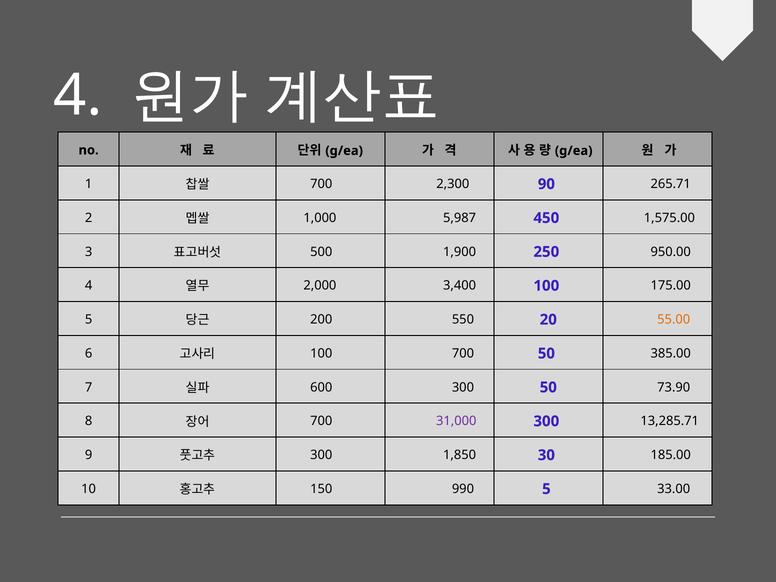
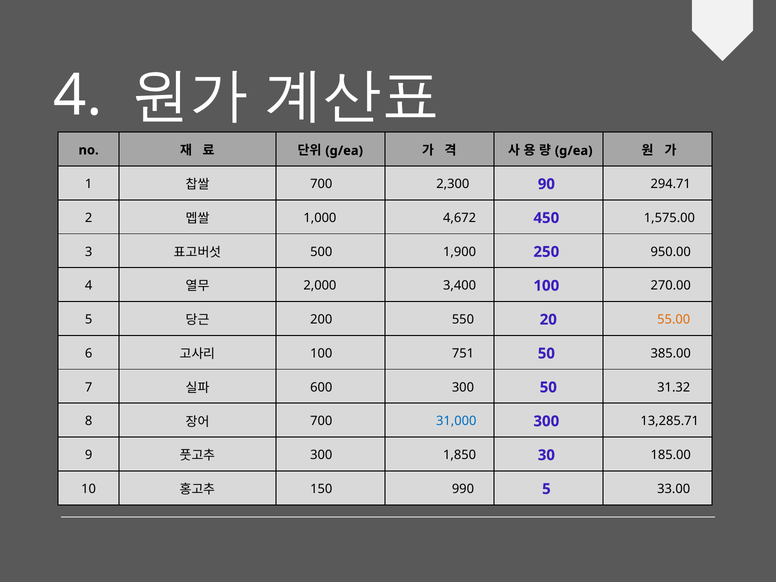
265.71: 265.71 -> 294.71 (671, 184)
5,987: 5,987 -> 4,672 (460, 218)
175.00: 175.00 -> 270.00 (671, 286)
100 700: 700 -> 751 (463, 353)
73.90: 73.90 -> 31.32 (674, 387)
31,000 colour: purple -> blue (456, 421)
